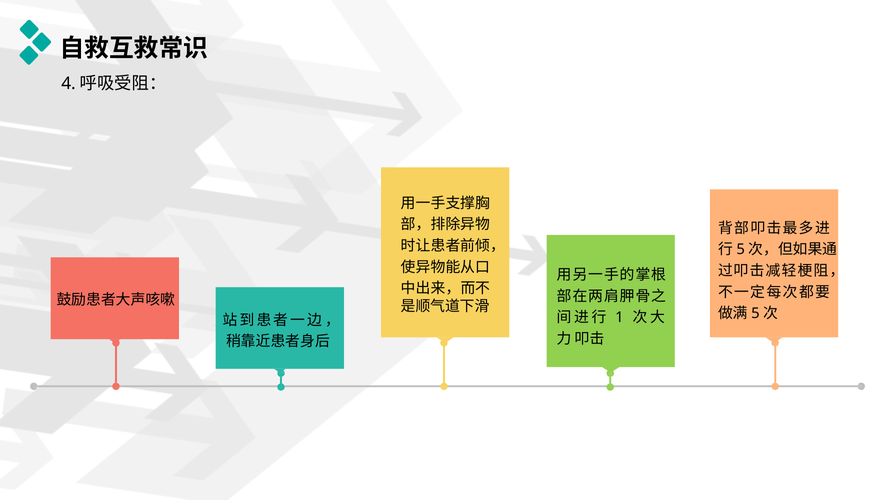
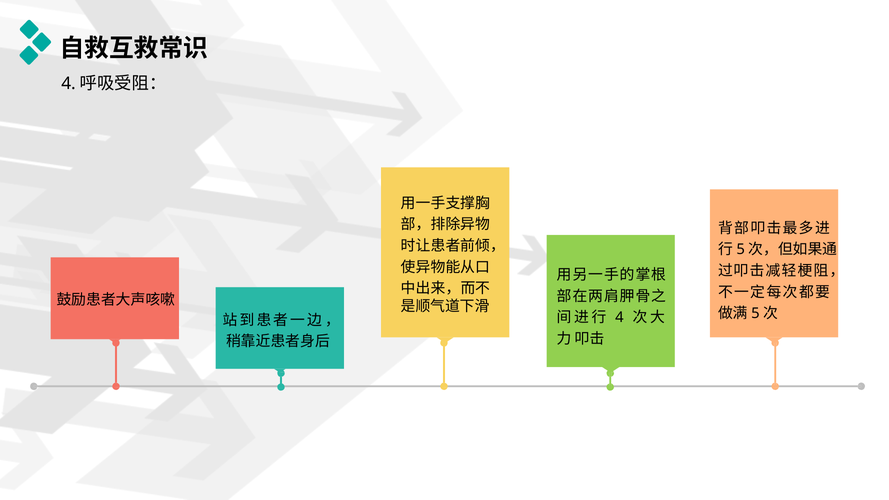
1: 1 -> 4 (619, 318)
